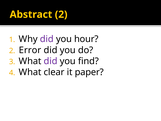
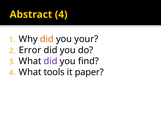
Abstract 2: 2 -> 4 (61, 14)
did colour: purple -> orange (47, 39)
hour: hour -> your (86, 39)
clear: clear -> tools (54, 72)
